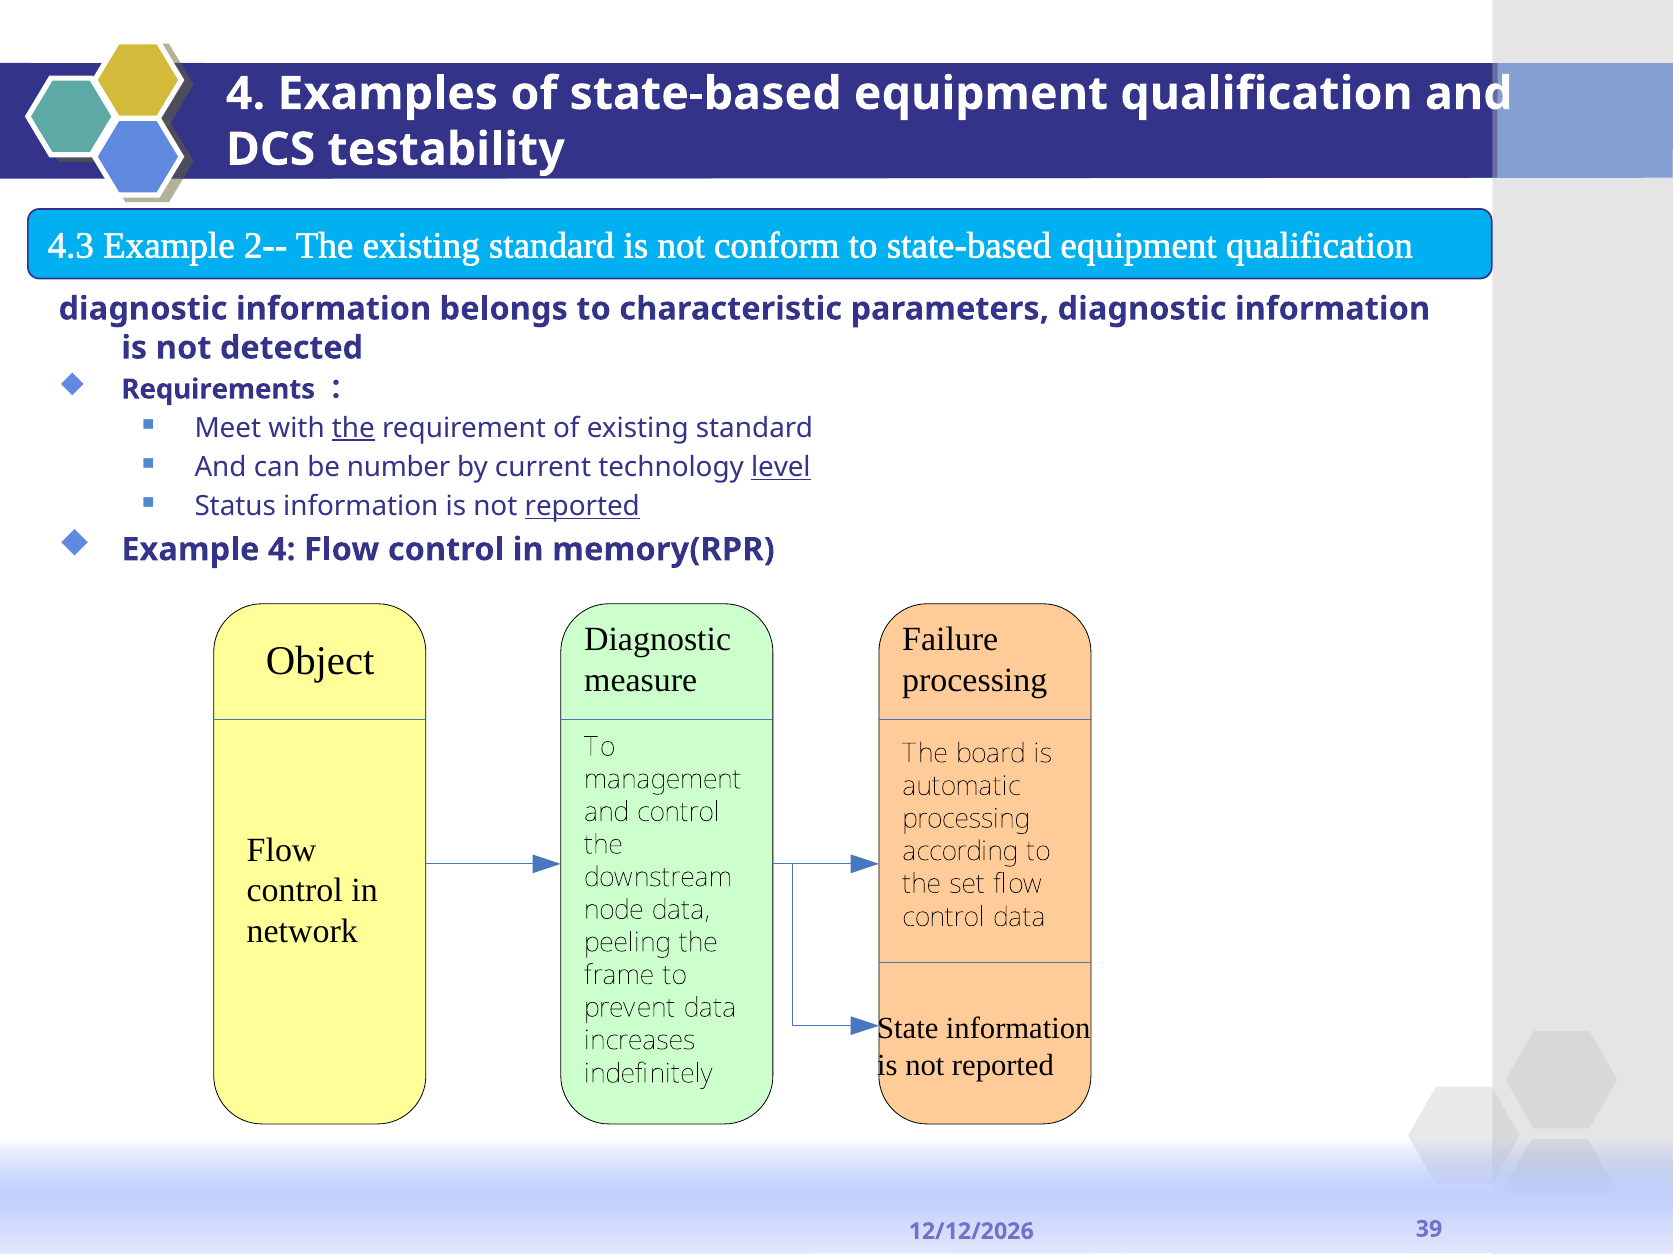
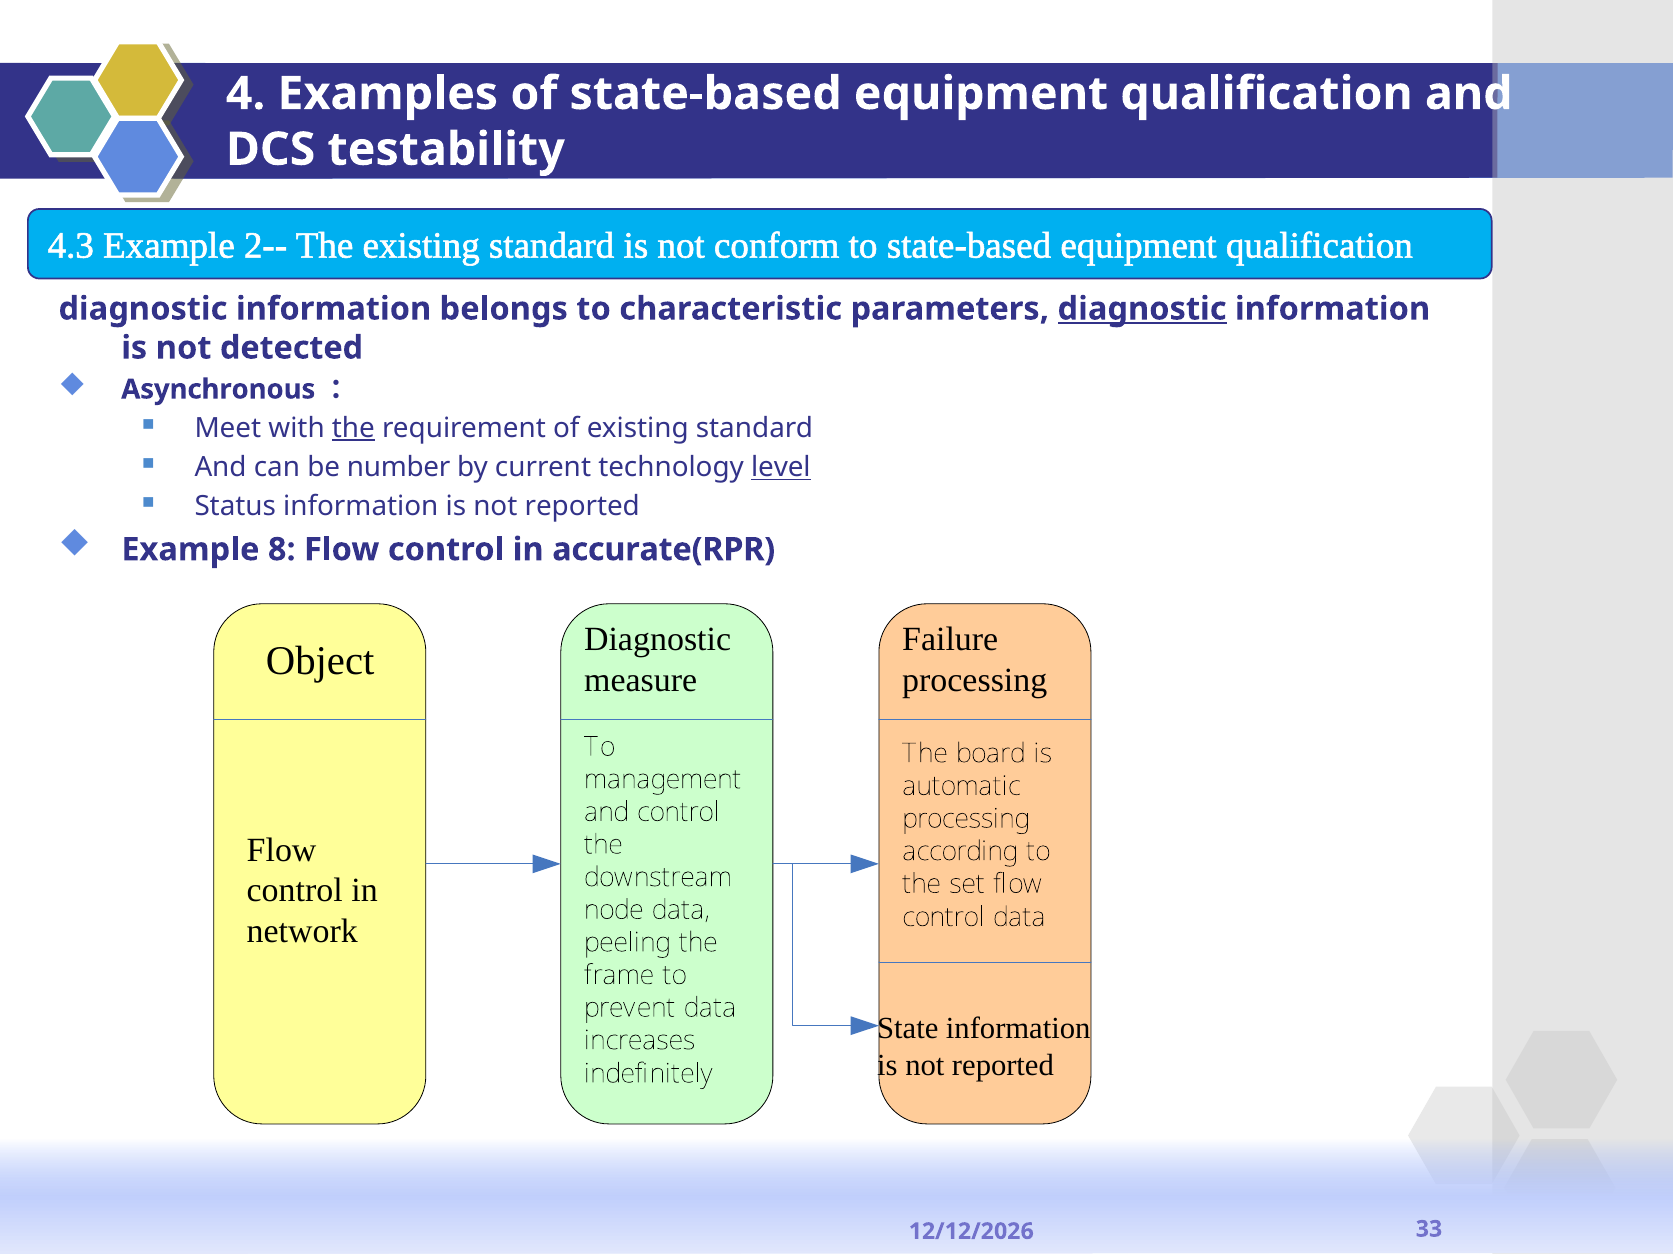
diagnostic underline: none -> present (1142, 309)
Requirements: Requirements -> Asynchronous (218, 390)
reported underline: present -> none (582, 507)
Example 4: 4 -> 8 (282, 550)
memory(RPR: memory(RPR -> accurate(RPR (664, 550)
39: 39 -> 33 (1429, 1230)
